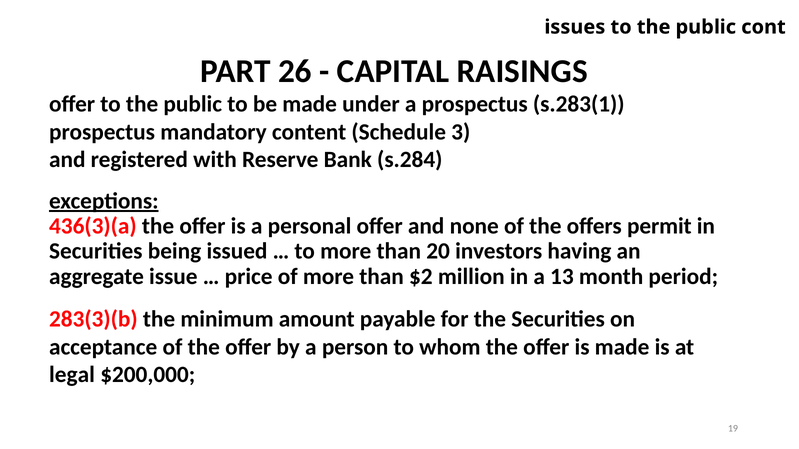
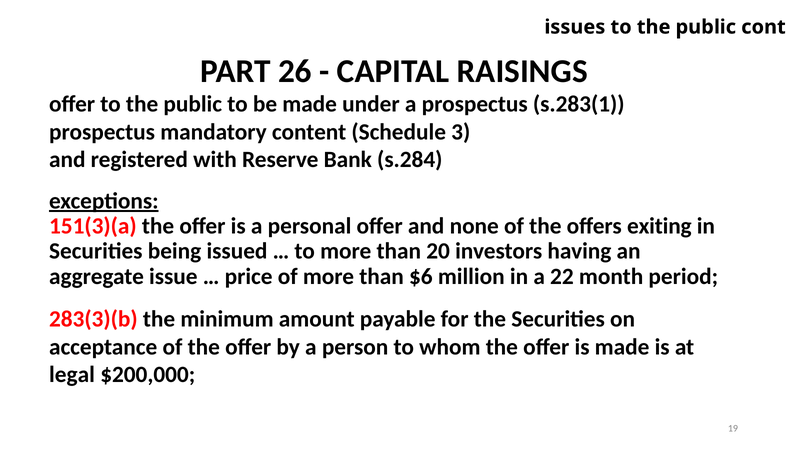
436(3)(a: 436(3)(a -> 151(3)(a (93, 226)
permit: permit -> exiting (659, 226)
$2: $2 -> $6 (421, 277)
13: 13 -> 22 (562, 277)
